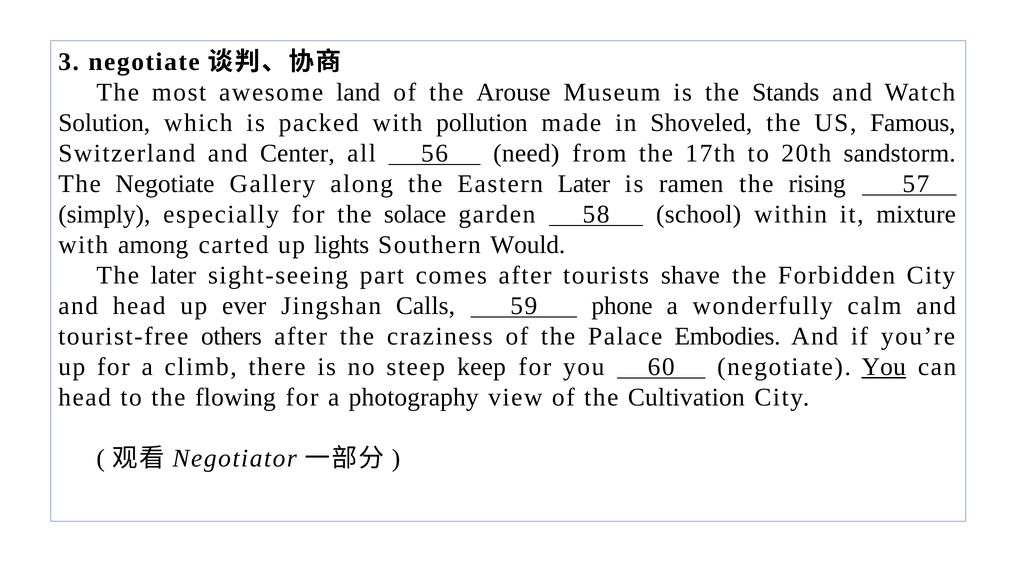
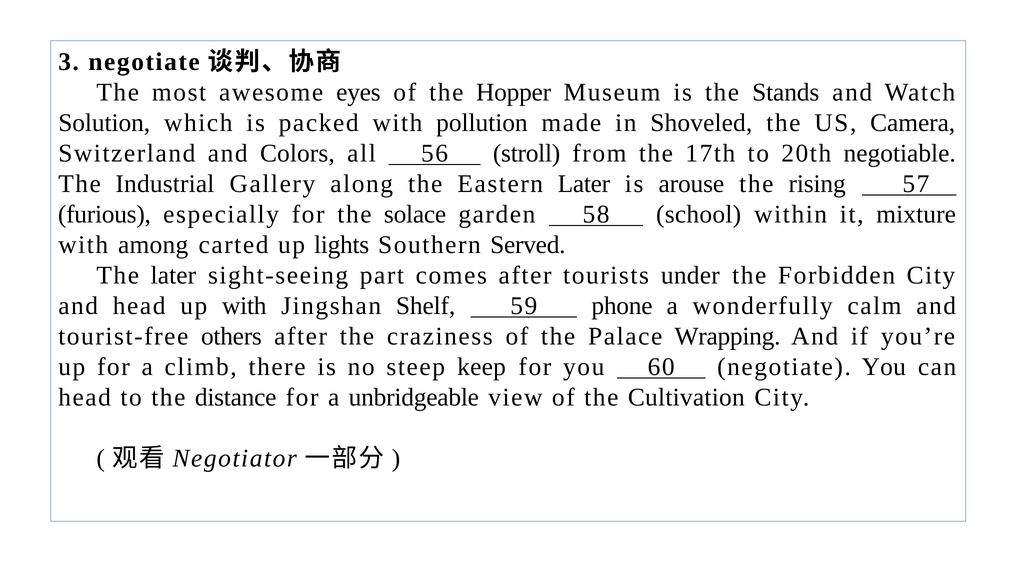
land: land -> eyes (358, 92)
Arouse: Arouse -> Hopper (514, 92)
Famous: Famous -> Camera (913, 123)
Center: Center -> Colors (297, 153)
need: need -> stroll (527, 153)
sandstorm: sandstorm -> negotiable (900, 153)
The Negotiate: Negotiate -> Industrial (165, 184)
ramen: ramen -> arouse (691, 184)
simply: simply -> furious (104, 214)
Would: Would -> Served (528, 245)
shave: shave -> under (690, 275)
up ever: ever -> with (244, 306)
Calls: Calls -> Shelf (426, 306)
Embodies: Embodies -> Wrapping (728, 336)
You underline: present -> none (884, 367)
flowing: flowing -> distance (236, 397)
photography: photography -> unbridgeable (414, 397)
